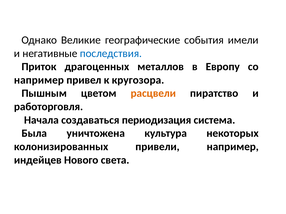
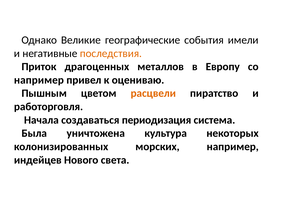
последствия colour: blue -> orange (111, 53)
кругозора: кругозора -> оцениваю (138, 80)
привели: привели -> морских (157, 147)
